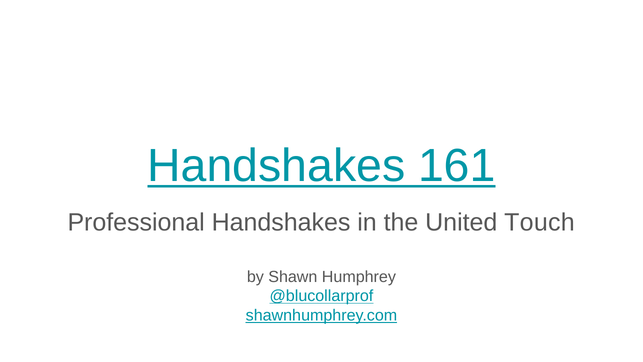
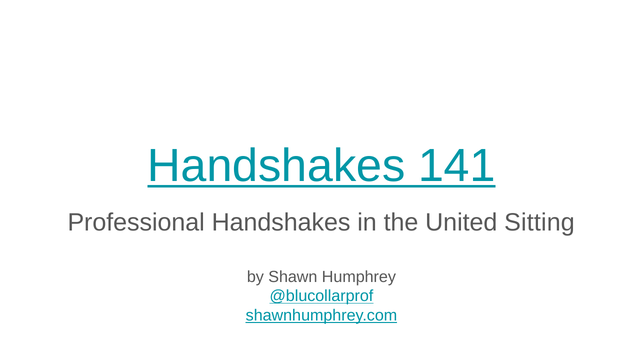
161: 161 -> 141 (457, 166)
Touch: Touch -> Sitting (540, 222)
